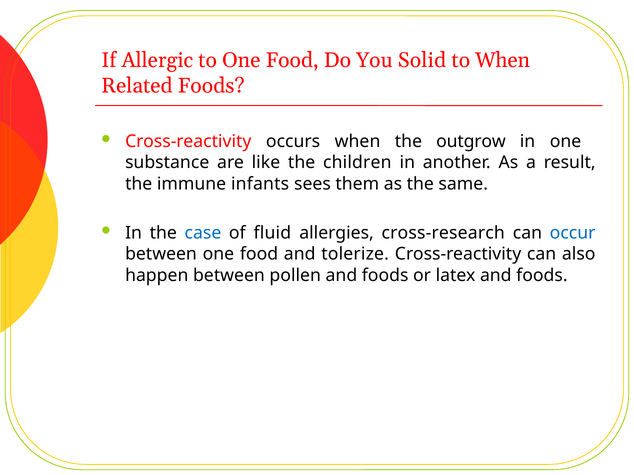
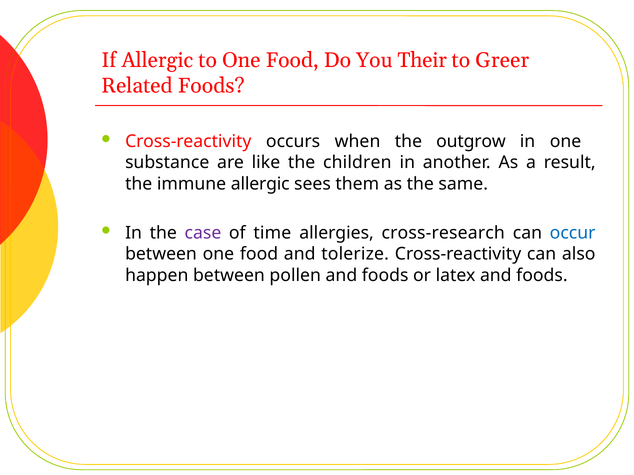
Solid: Solid -> Their (422, 60)
to When: When -> Greer (502, 60)
immune infants: infants -> allergic (260, 184)
case colour: blue -> purple (203, 233)
fluid: fluid -> time (272, 233)
